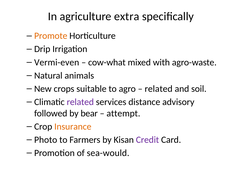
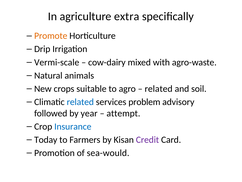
Vermi-even: Vermi-even -> Vermi-scale (57, 62)
cow-what: cow-what -> cow-dairy (107, 62)
related colour: purple -> blue (80, 102)
distance: distance -> problem (144, 102)
bear: bear -> year (89, 113)
Insurance colour: orange -> blue (73, 126)
Photo: Photo -> Today (46, 139)
